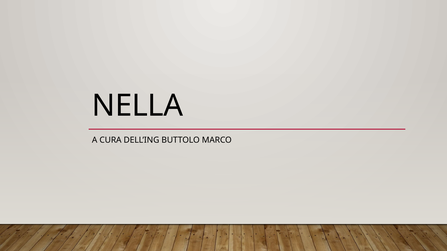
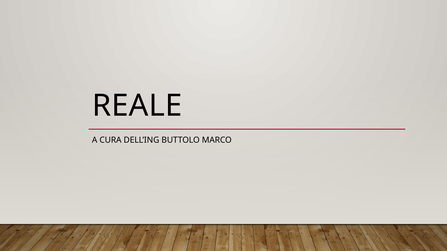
NELLA: NELLA -> REALE (137, 106)
